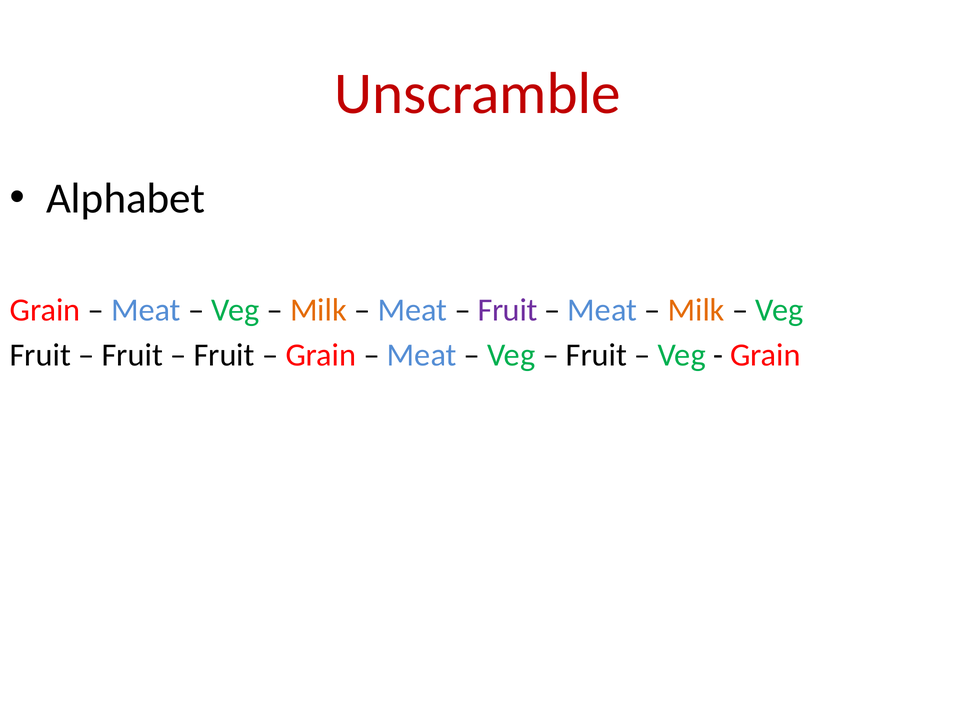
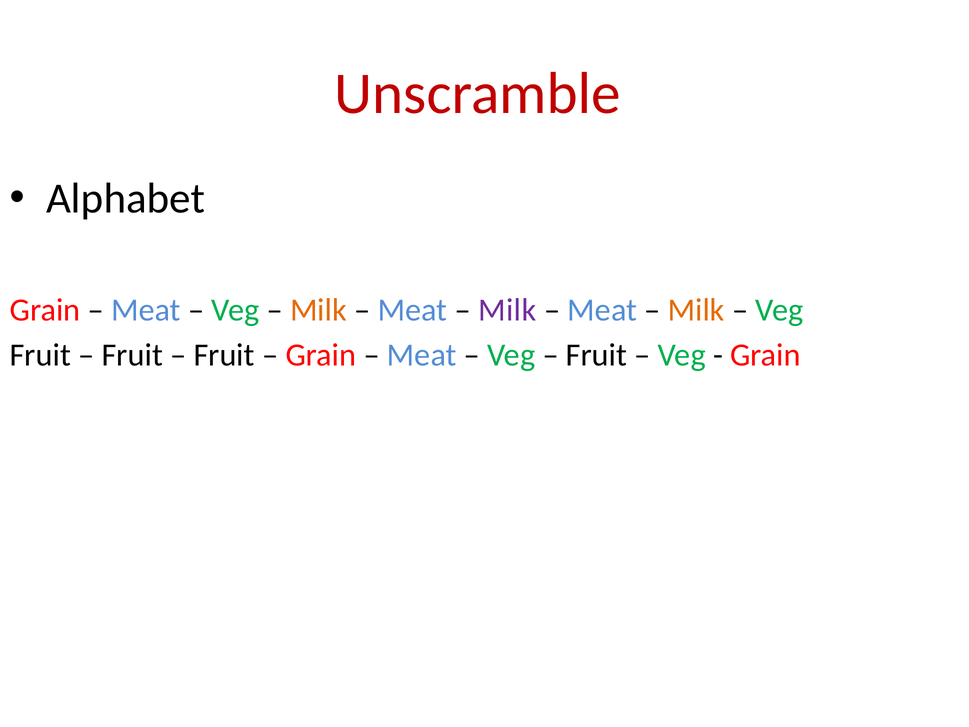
Fruit: Fruit -> Milk (507, 310)
